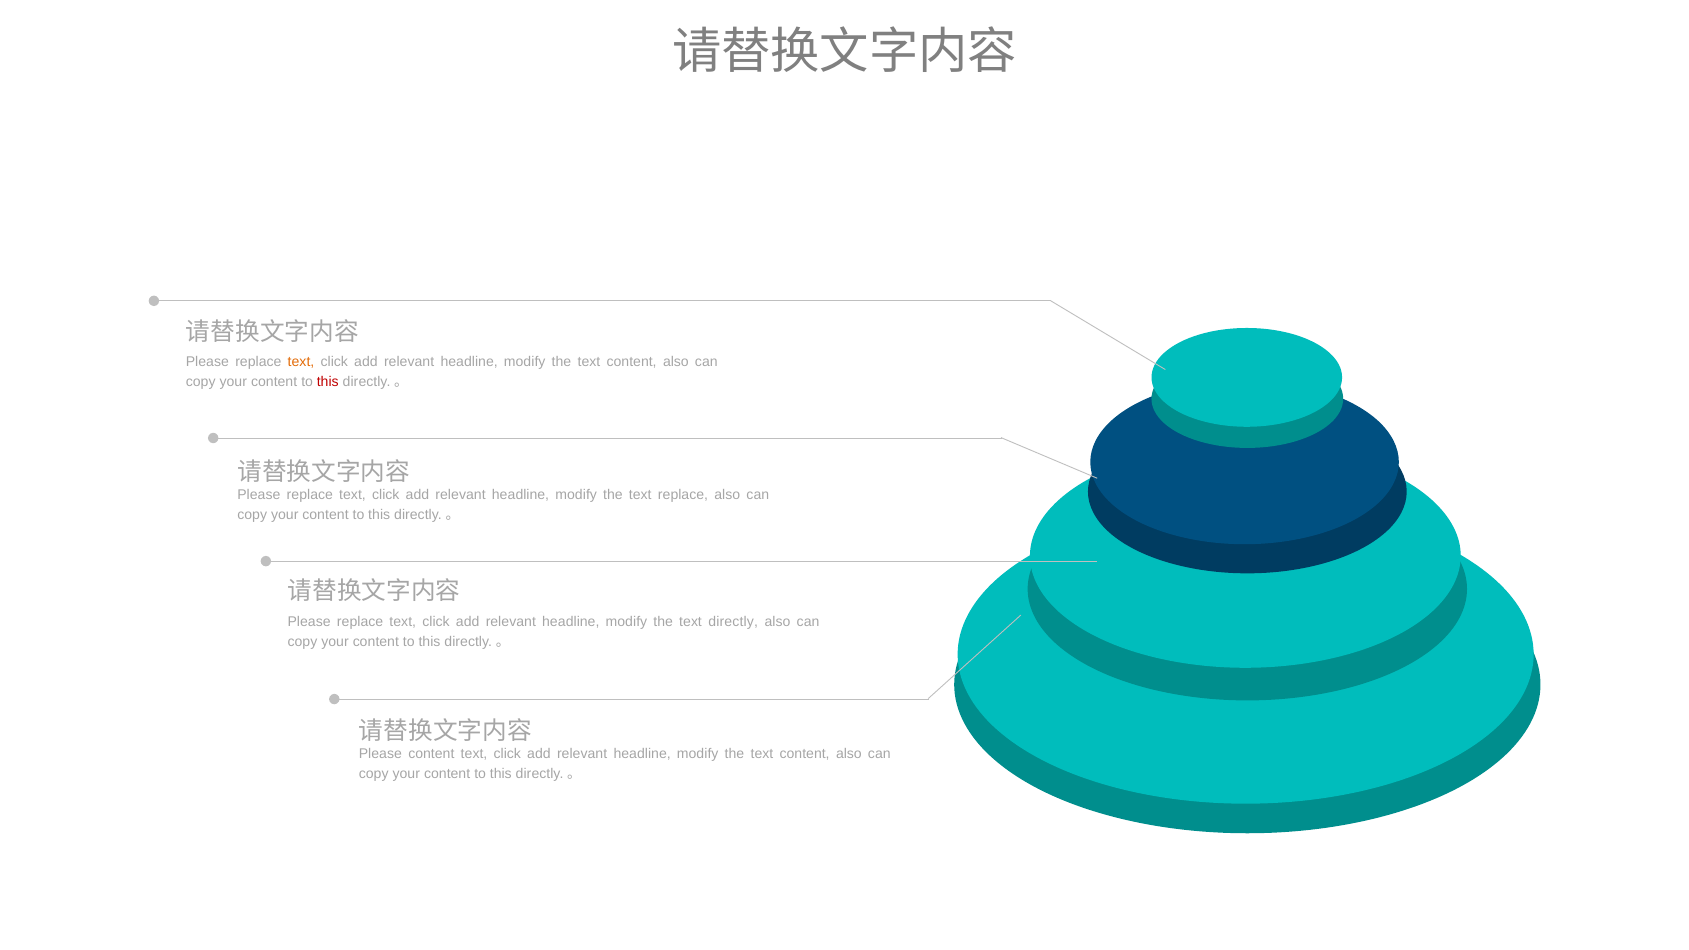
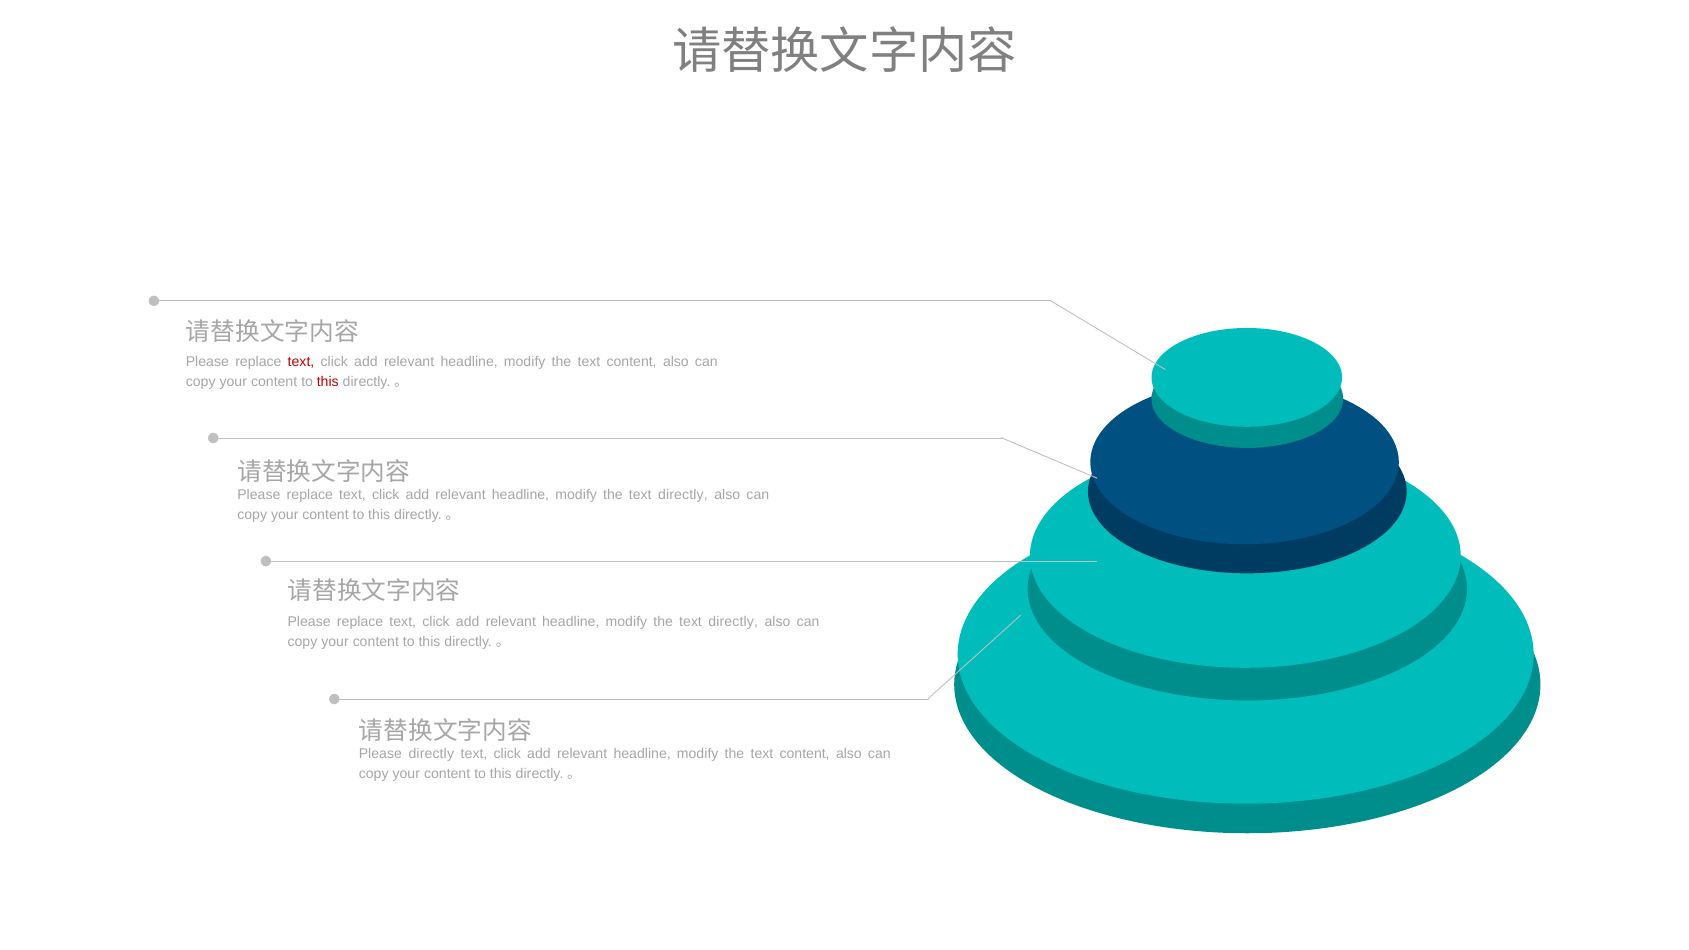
text colour: orange -> red (301, 362)
replace: replace -> directly (683, 495)
Please content: content -> directly (431, 754)
